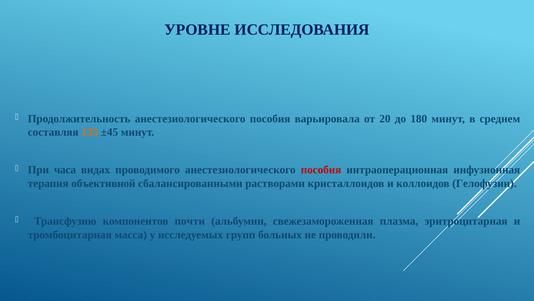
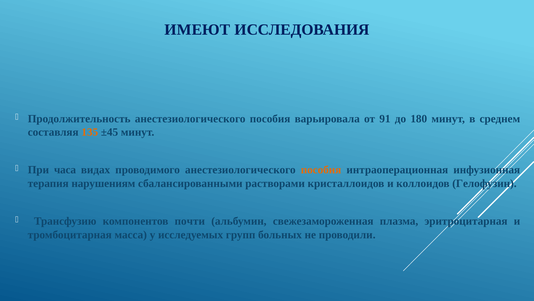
УРОВНЕ: УРОВНЕ -> ИМЕЮТ (197, 30)
20: 20 -> 91 (385, 118)
пособия colour: red -> orange (321, 170)
объективной: объективной -> нарушениям (103, 183)
